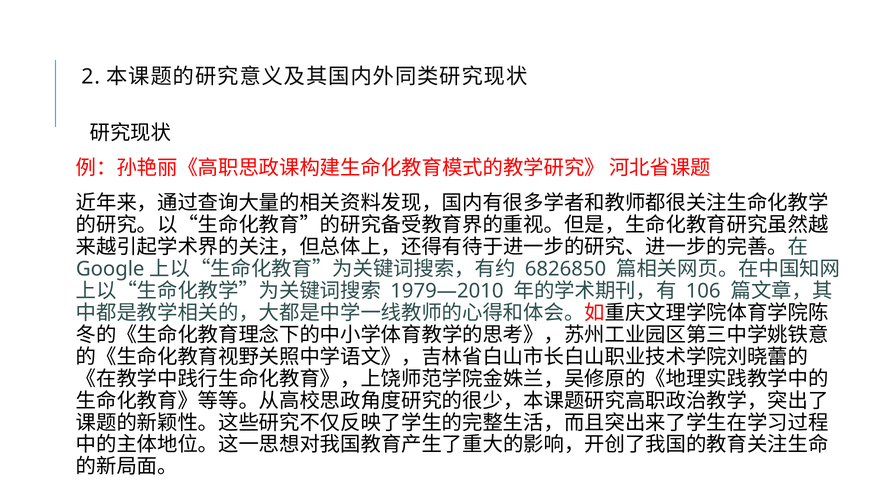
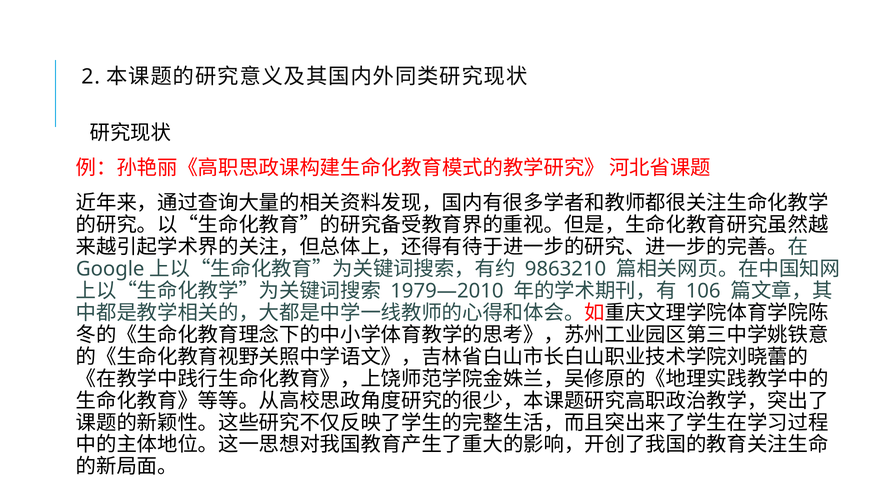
6826850: 6826850 -> 9863210 (565, 269)
